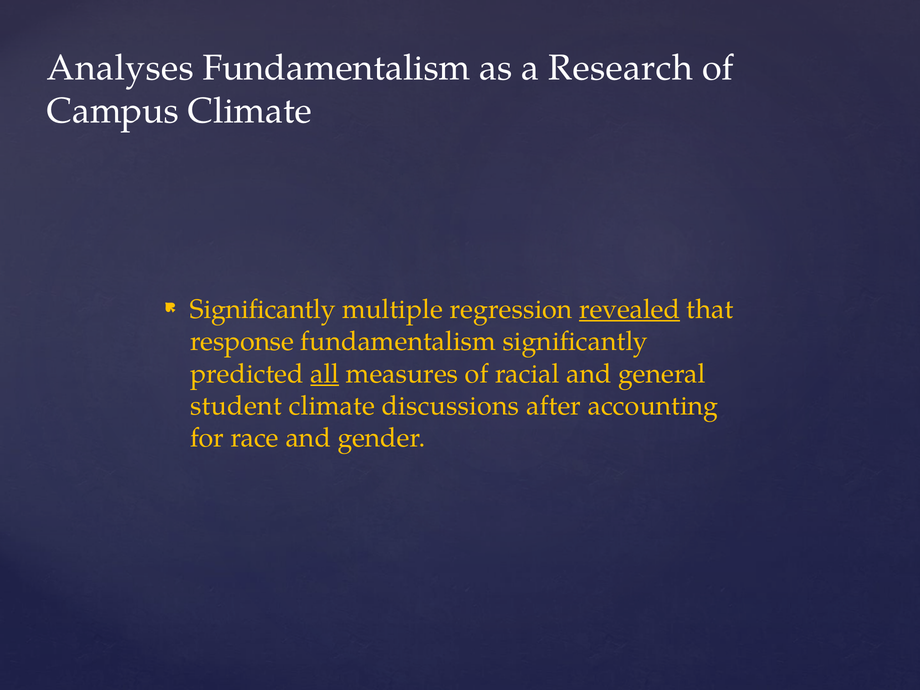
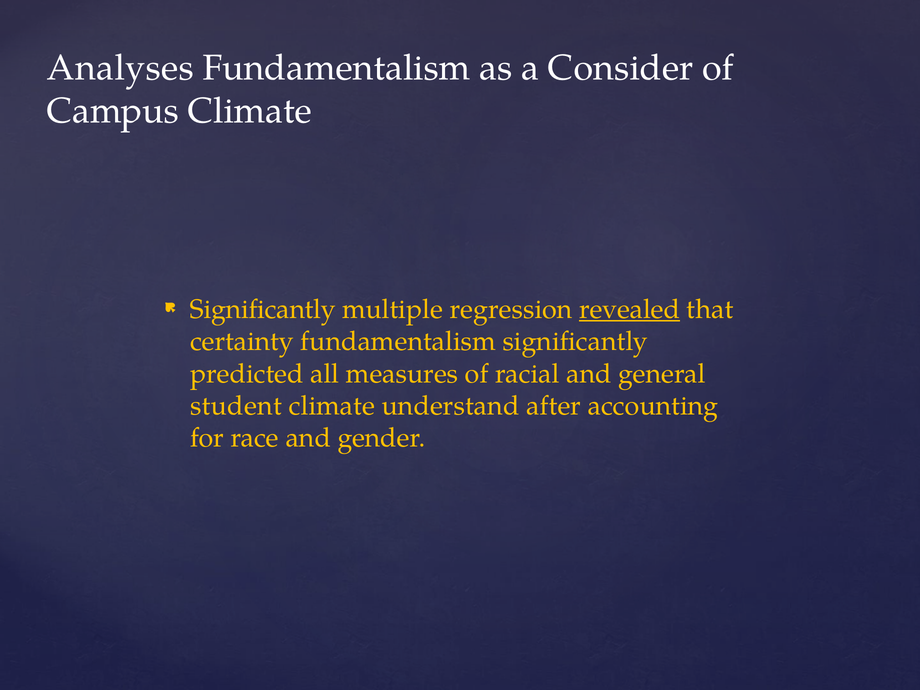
Research: Research -> Consider (621, 68)
response: response -> certainty (242, 342)
all underline: present -> none (325, 374)
discussions: discussions -> understand (451, 406)
